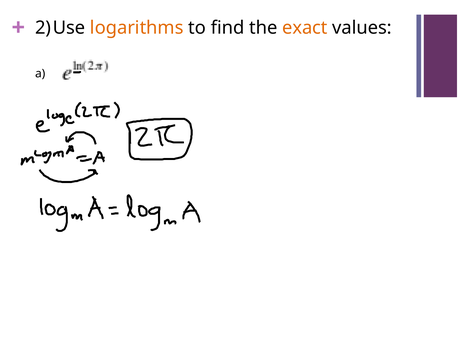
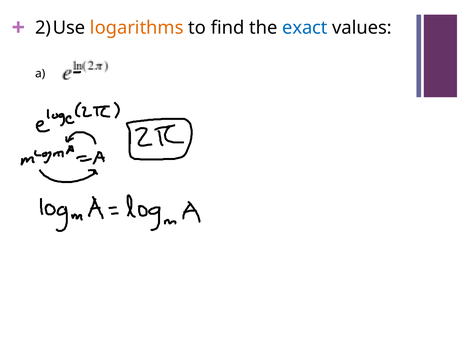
exact colour: orange -> blue (305, 28)
